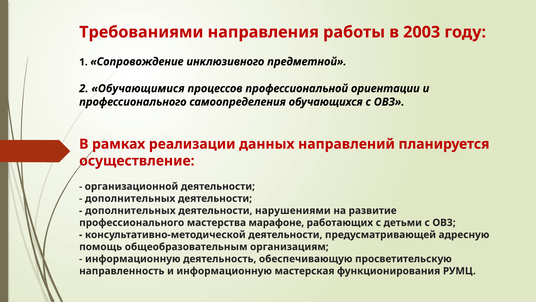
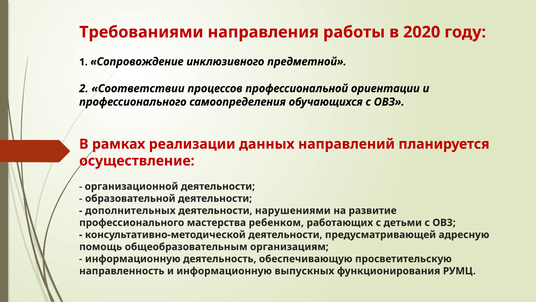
2003: 2003 -> 2020 (422, 32)
Обучающимися: Обучающимися -> Соответствии (138, 88)
дополнительных: дополнительных -> образовательной (130, 198)
марафоне: марафоне -> ребенком (276, 222)
мастерская: мастерская -> выпускных (304, 271)
